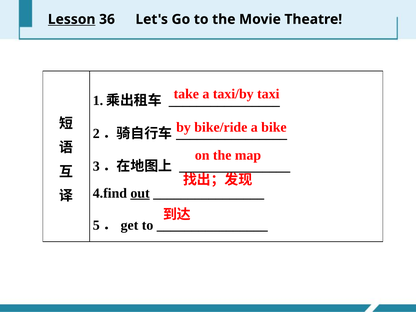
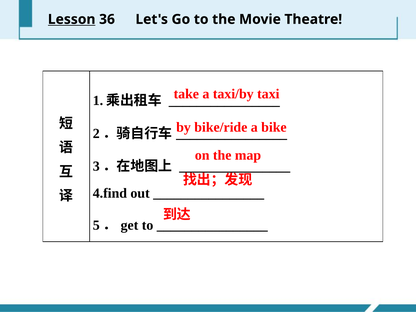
out underline: present -> none (140, 193)
